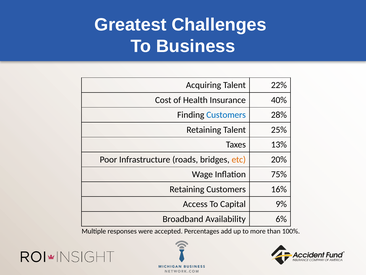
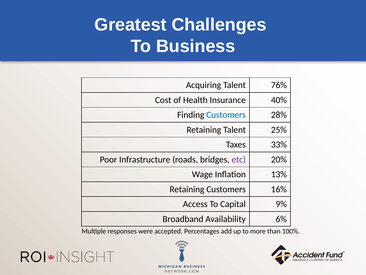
22%: 22% -> 76% (279, 85)
13%: 13% -> 33% (279, 144)
etc colour: orange -> purple (239, 159)
75%: 75% -> 13% (279, 174)
